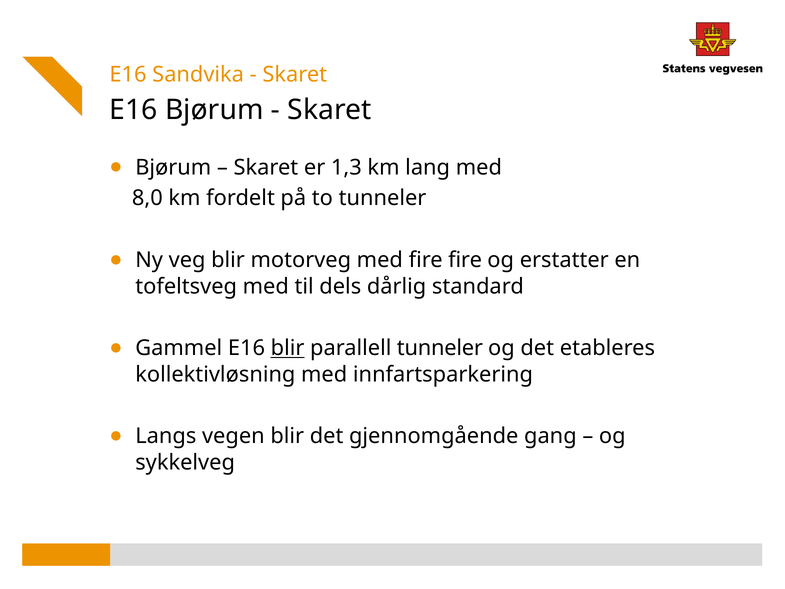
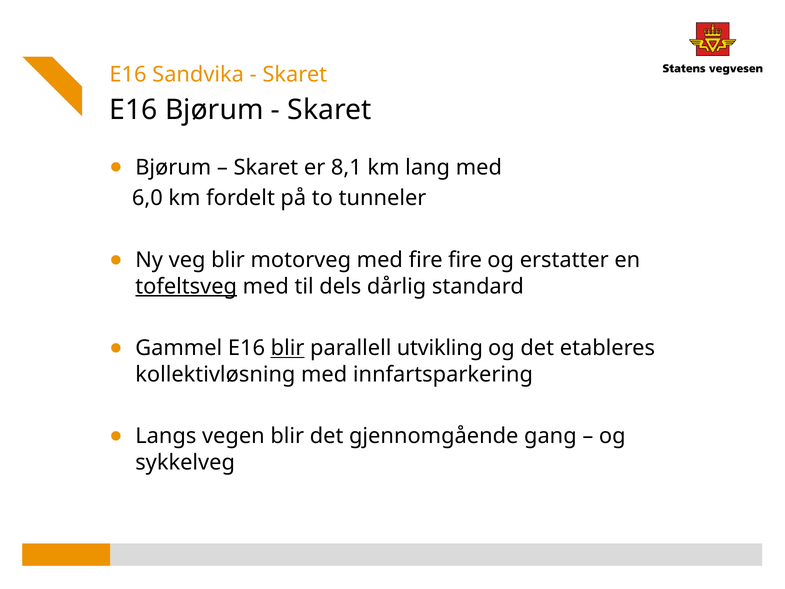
1,3: 1,3 -> 8,1 (346, 167)
8,0: 8,0 -> 6,0 (147, 198)
tofeltsveg underline: none -> present (186, 286)
parallell tunneler: tunneler -> utvikling (440, 348)
